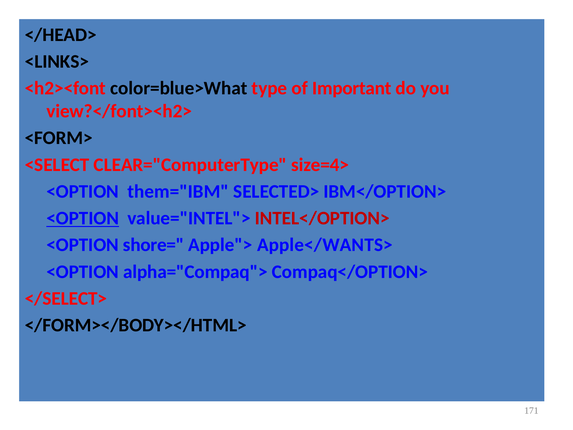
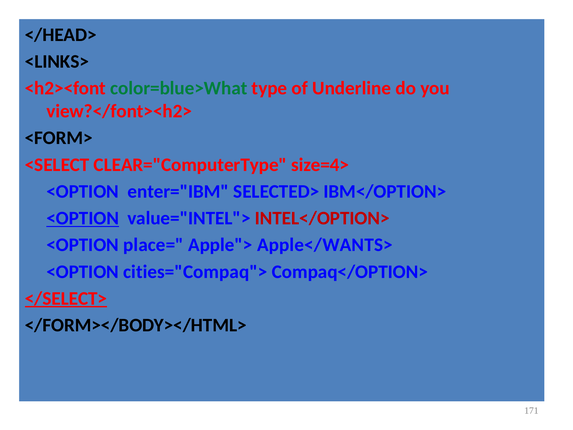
color=blue>What colour: black -> green (179, 88)
Important: Important -> Underline (352, 88)
them="IBM: them="IBM -> enter="IBM (178, 191)
shore=: shore= -> place= (153, 245)
alpha="Compaq">: alpha="Compaq"> -> cities="Compaq"> (195, 272)
</SELECT> underline: none -> present (66, 298)
